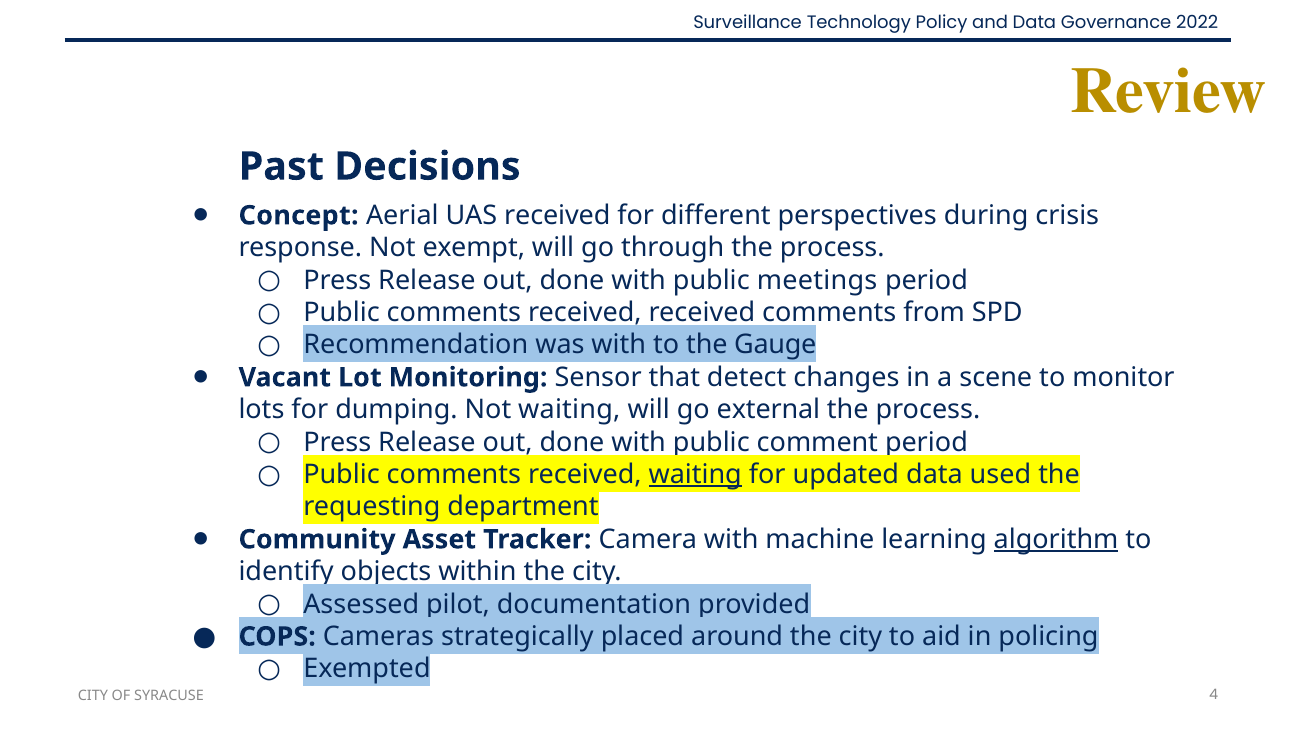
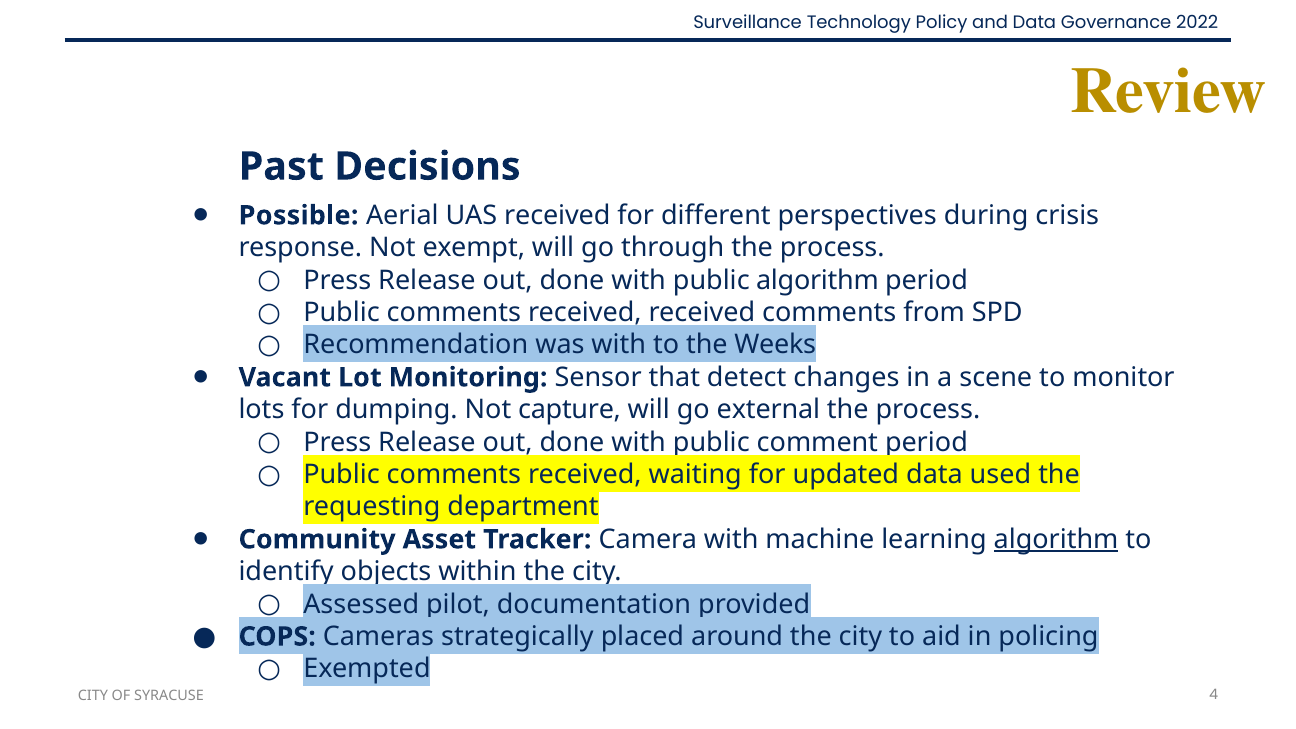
Concept: Concept -> Possible (299, 215)
public meetings: meetings -> algorithm (817, 280)
Gauge: Gauge -> Weeks (775, 345)
Not waiting: waiting -> capture (570, 410)
waiting underline: present -> none (695, 475)
